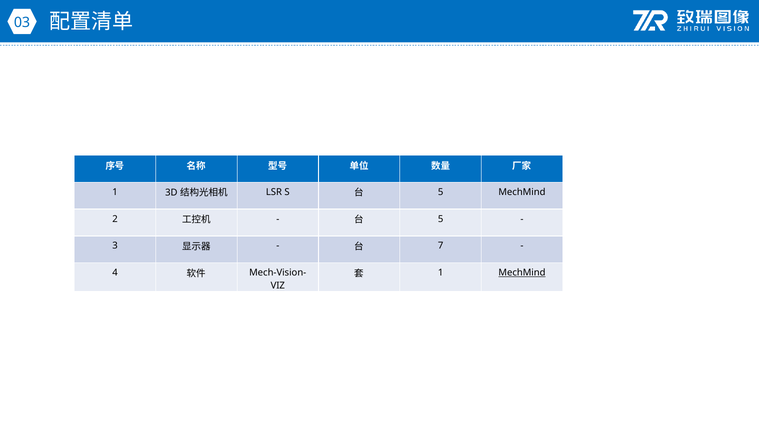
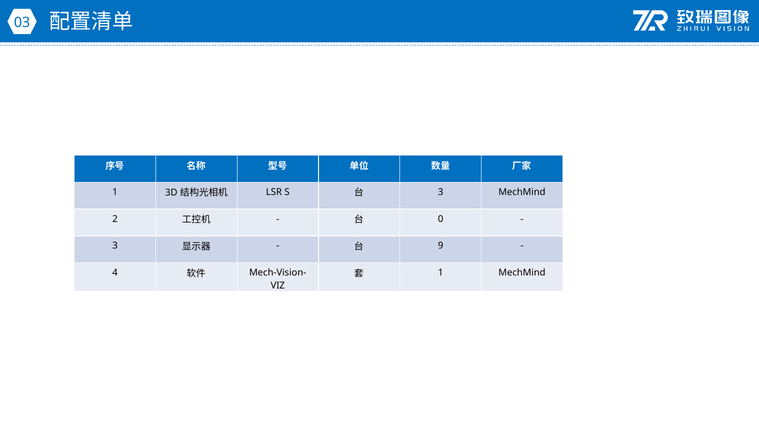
5: 5 -> 3 (441, 192)
5: 5 -> 0 (441, 219)
7: 7 -> 9 (441, 246)
MechMind underline: present -> none (522, 273)
